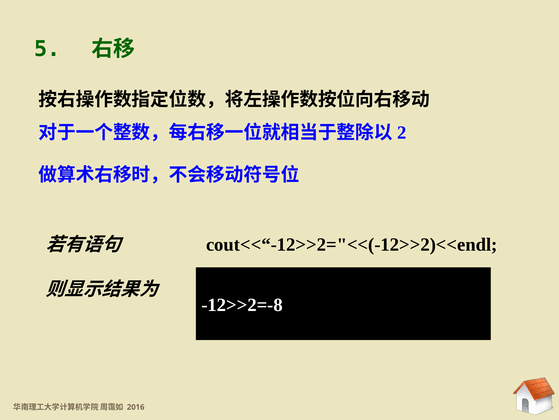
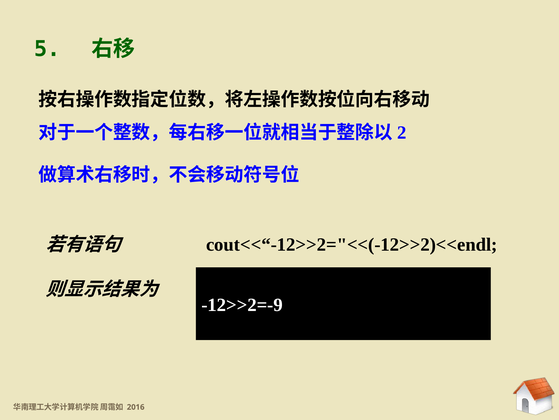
-12>>2=-8: -12>>2=-8 -> -12>>2=-9 (242, 304)
